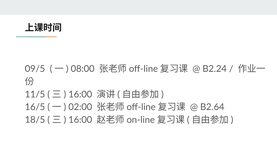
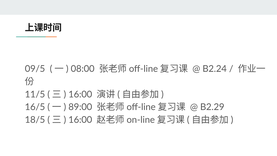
02:00: 02:00 -> 89:00 (80, 107)
B2.64: B2.64 -> B2.29 (212, 107)
